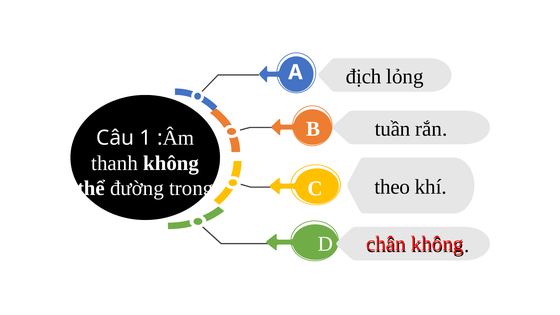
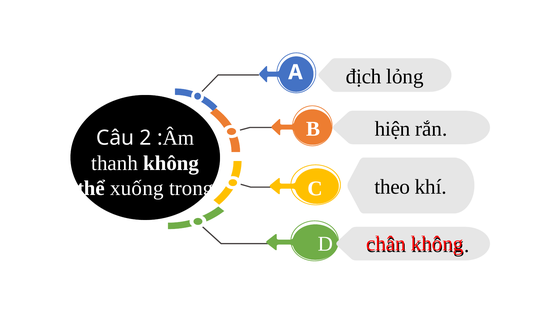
tuần: tuần -> hiện (393, 129)
1: 1 -> 2 (146, 138)
đường: đường -> xuống (137, 188)
